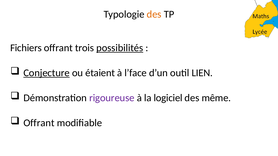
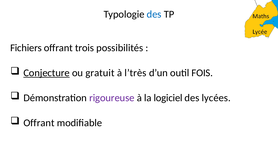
des colour: orange -> blue (154, 14)
possibilités underline: present -> none (120, 48)
étaient: étaient -> gratuit (100, 73)
l’face: l’face -> l’très (136, 73)
LIEN: LIEN -> FOIS (202, 73)
même: même -> lycées (216, 98)
